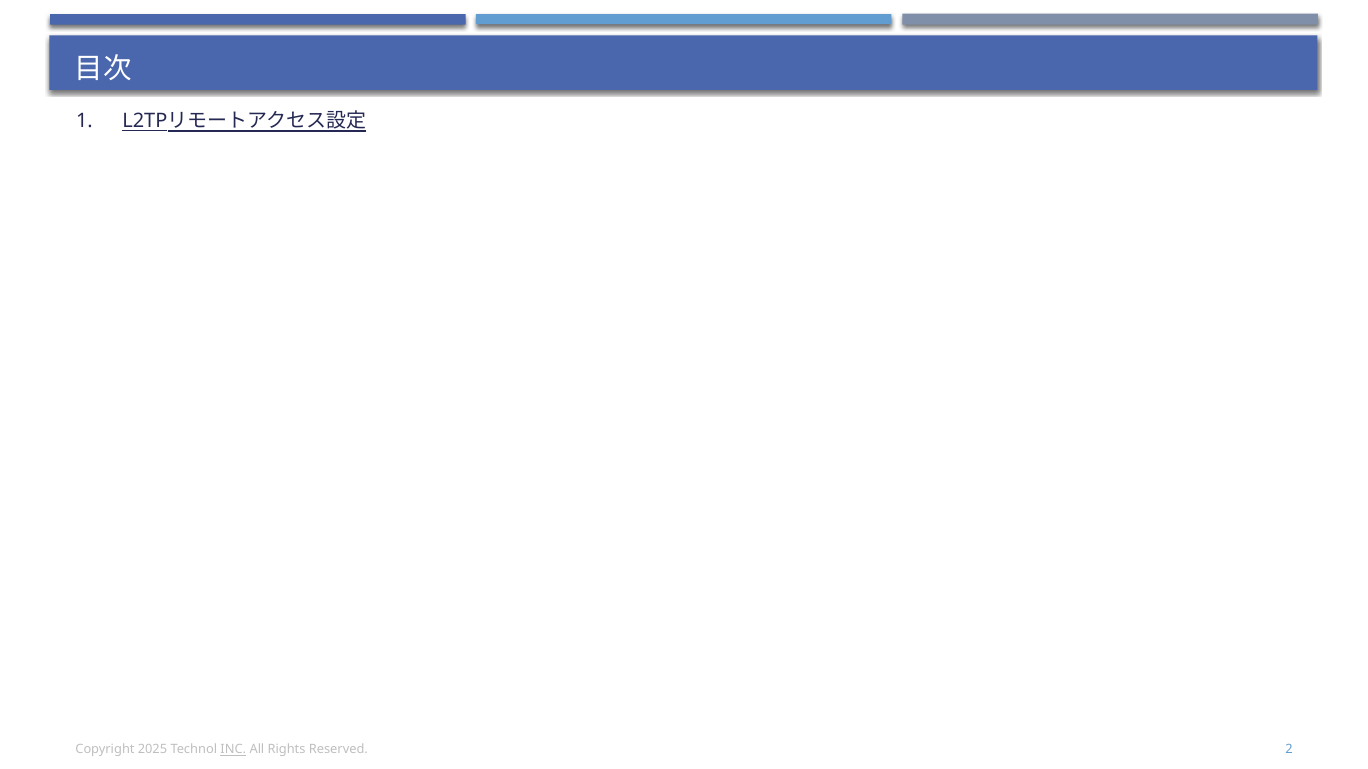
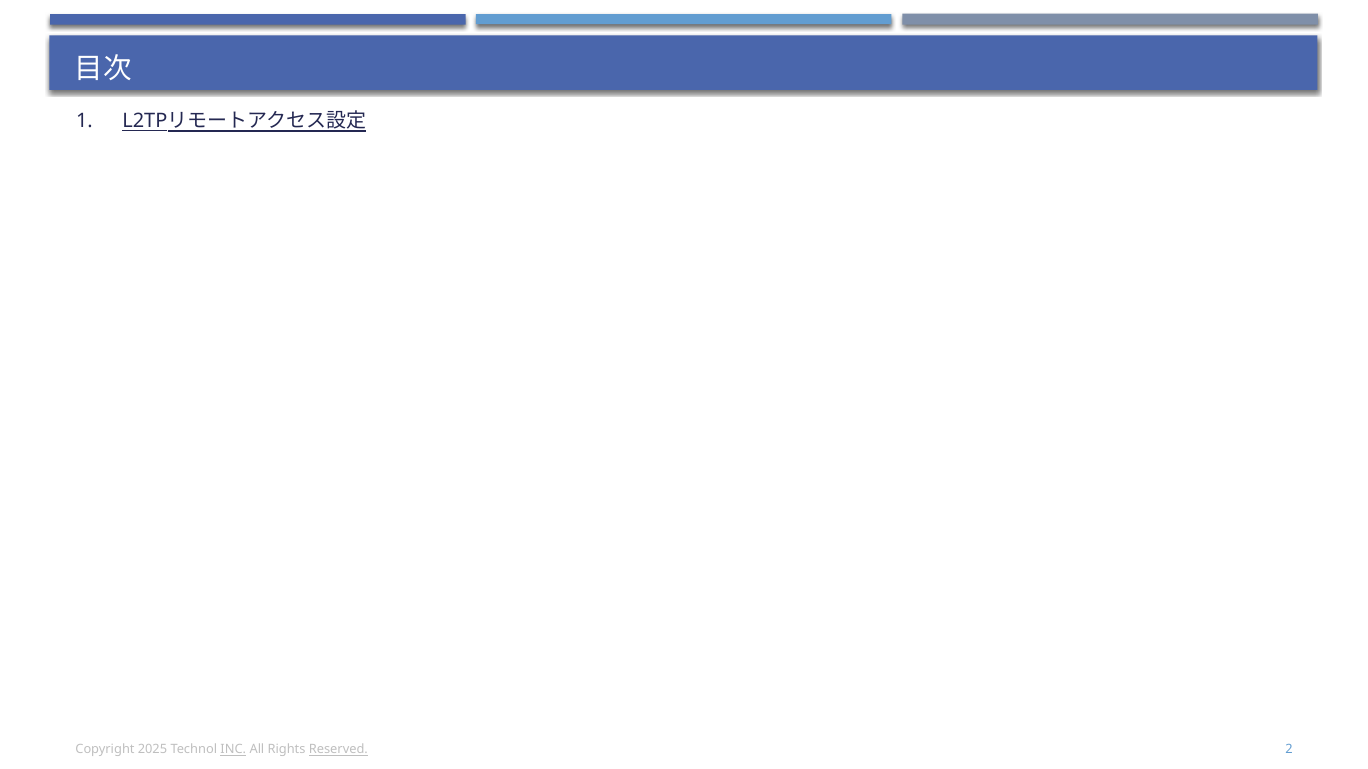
Reserved underline: none -> present (338, 750)
